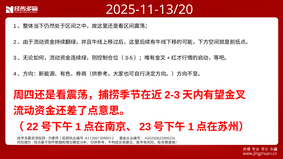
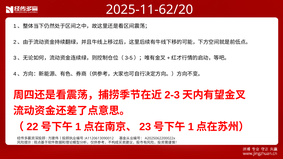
2025-11-13/20: 2025-11-13/20 -> 2025-11-62/20 (149, 10)
